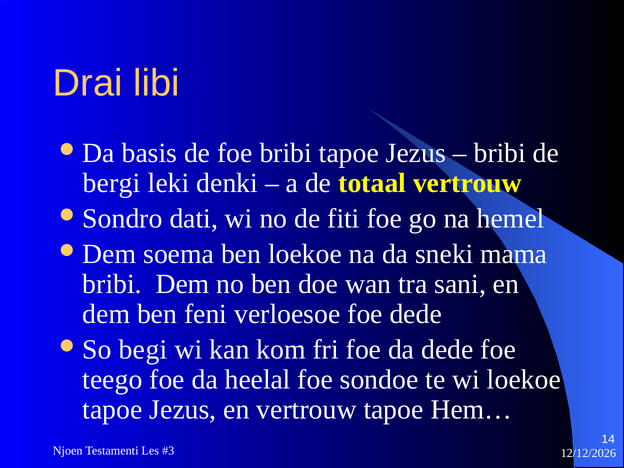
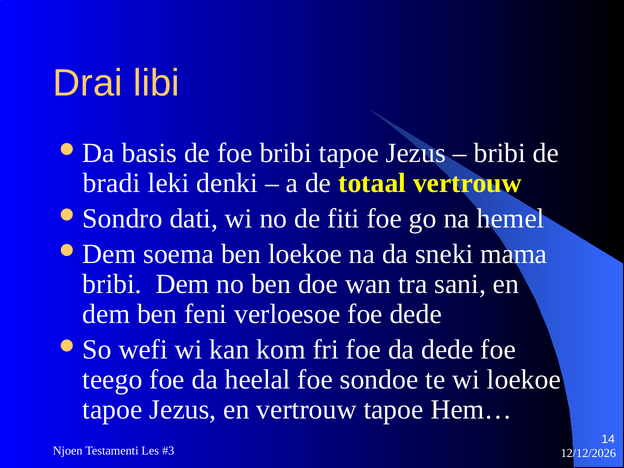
bergi: bergi -> bradi (112, 183)
begi: begi -> wefi (143, 350)
